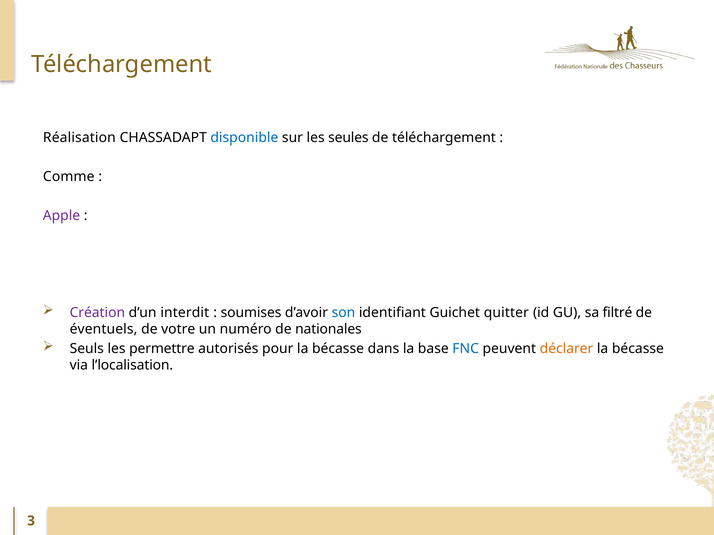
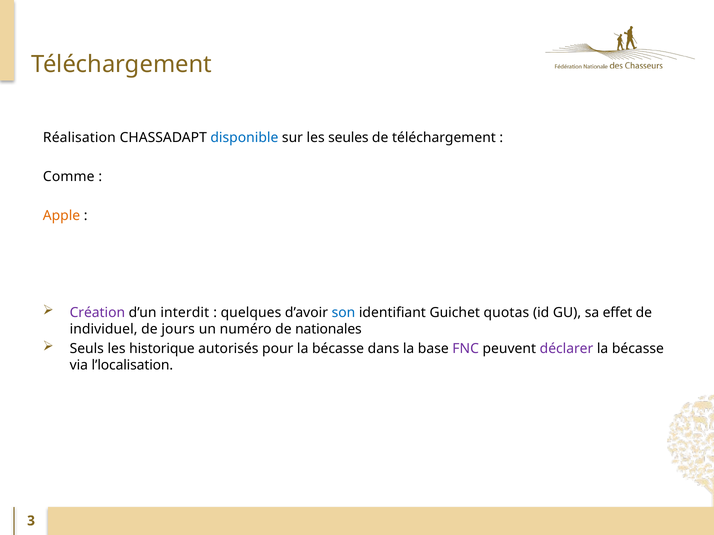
Apple colour: purple -> orange (62, 216)
soumises: soumises -> quelques (251, 313)
quitter: quitter -> quotas (506, 313)
filtré: filtré -> effet (618, 313)
éventuels: éventuels -> individuel (104, 330)
votre: votre -> jours (178, 330)
permettre: permettre -> historique (162, 349)
FNC colour: blue -> purple (466, 349)
déclarer colour: orange -> purple (567, 349)
